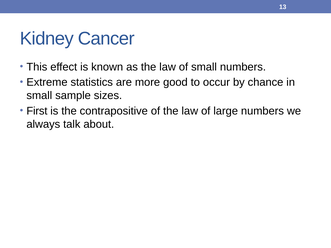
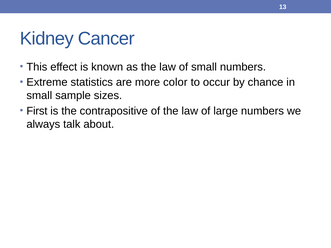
good: good -> color (175, 82)
